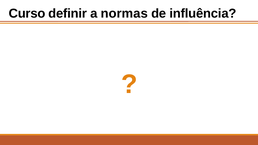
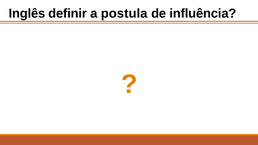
Curso: Curso -> Inglês (27, 13)
normas: normas -> postula (124, 13)
